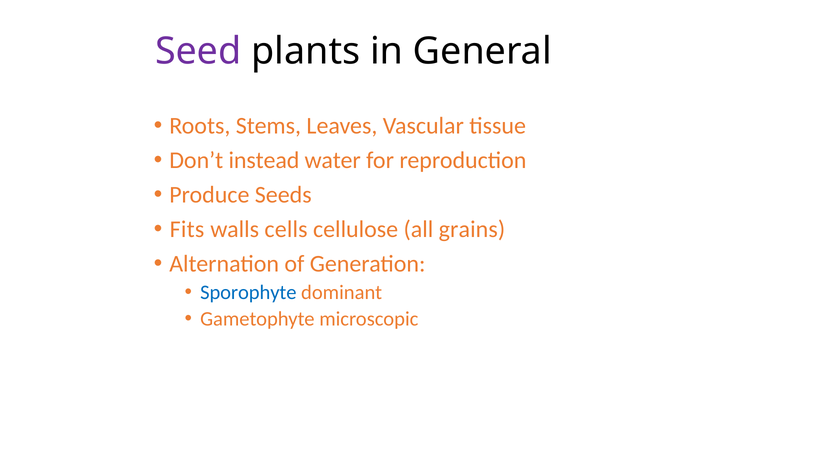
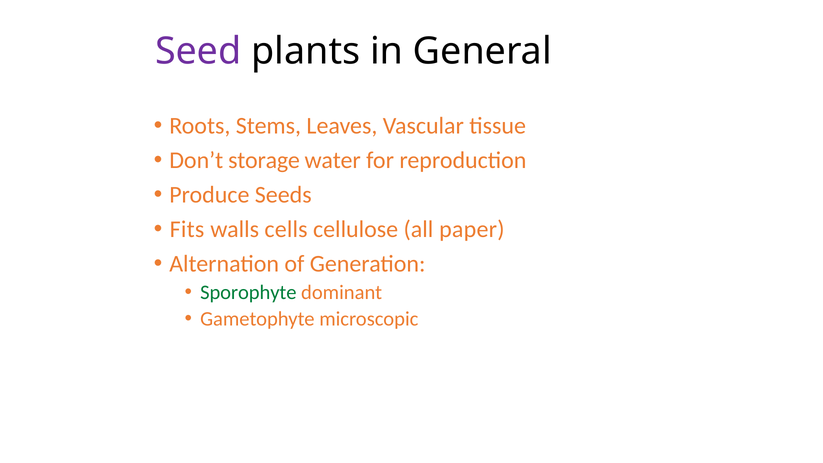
instead: instead -> storage (264, 160)
grains: grains -> paper (472, 229)
Sporophyte colour: blue -> green (248, 292)
